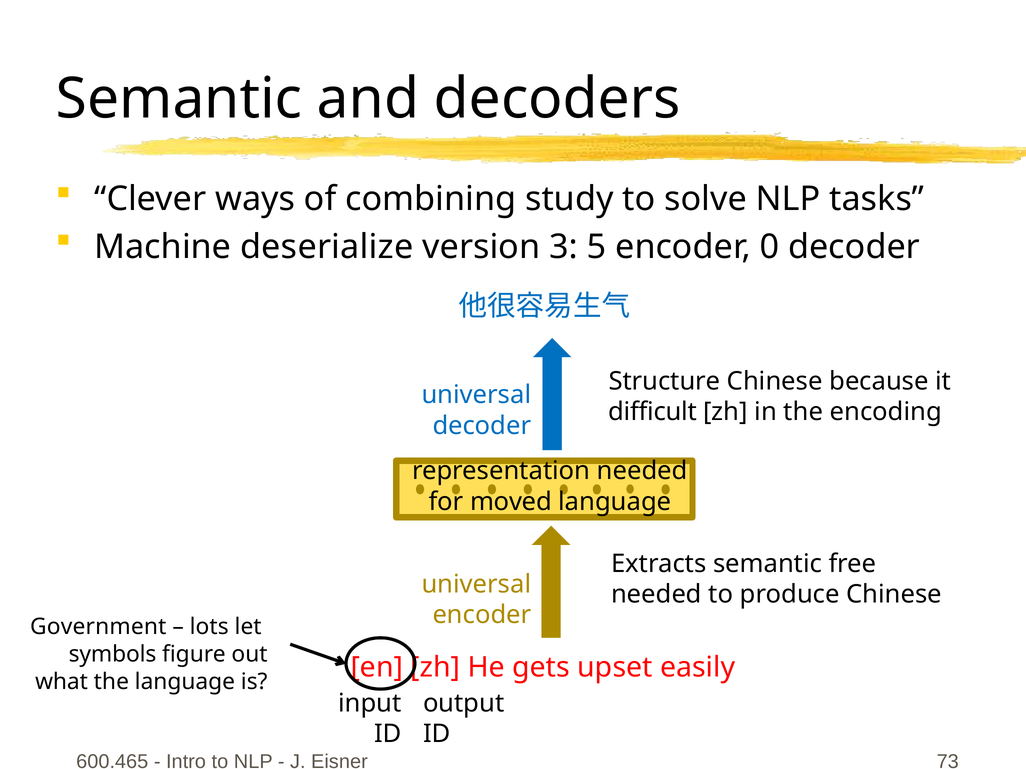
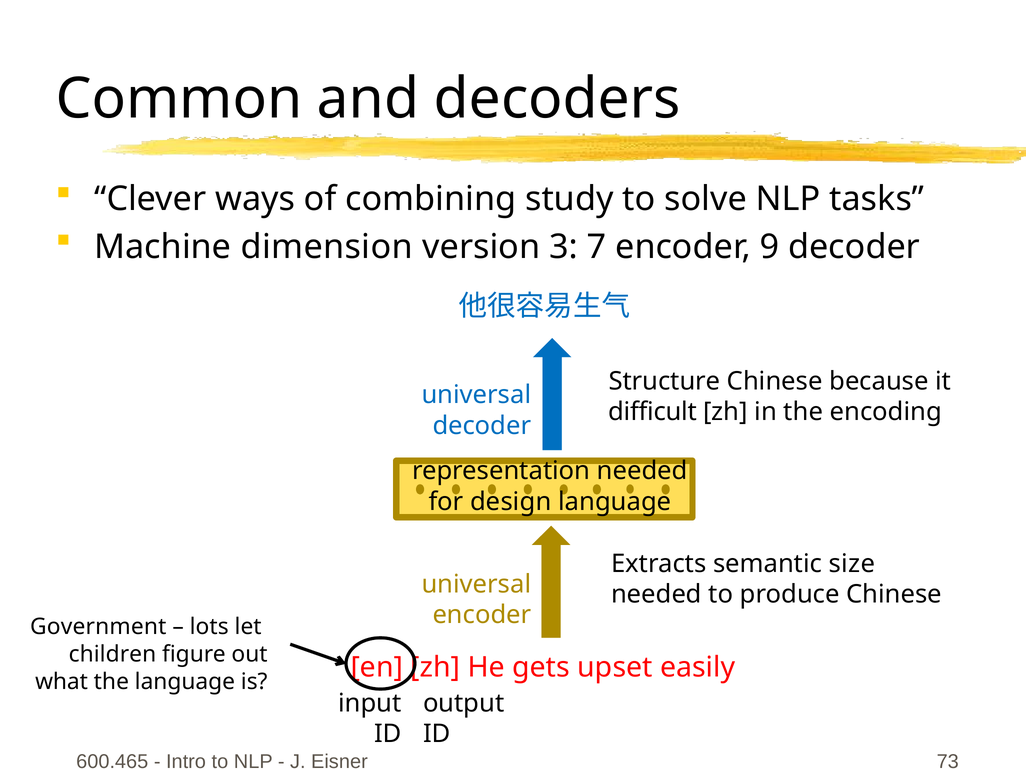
Semantic: Semantic -> Common (179, 99)
deserialize: deserialize -> dimension (327, 247)
5: 5 -> 7 (596, 247)
0: 0 -> 9 (769, 247)
moved: moved -> design (511, 502)
free: free -> size (852, 564)
symbols: symbols -> children (112, 655)
